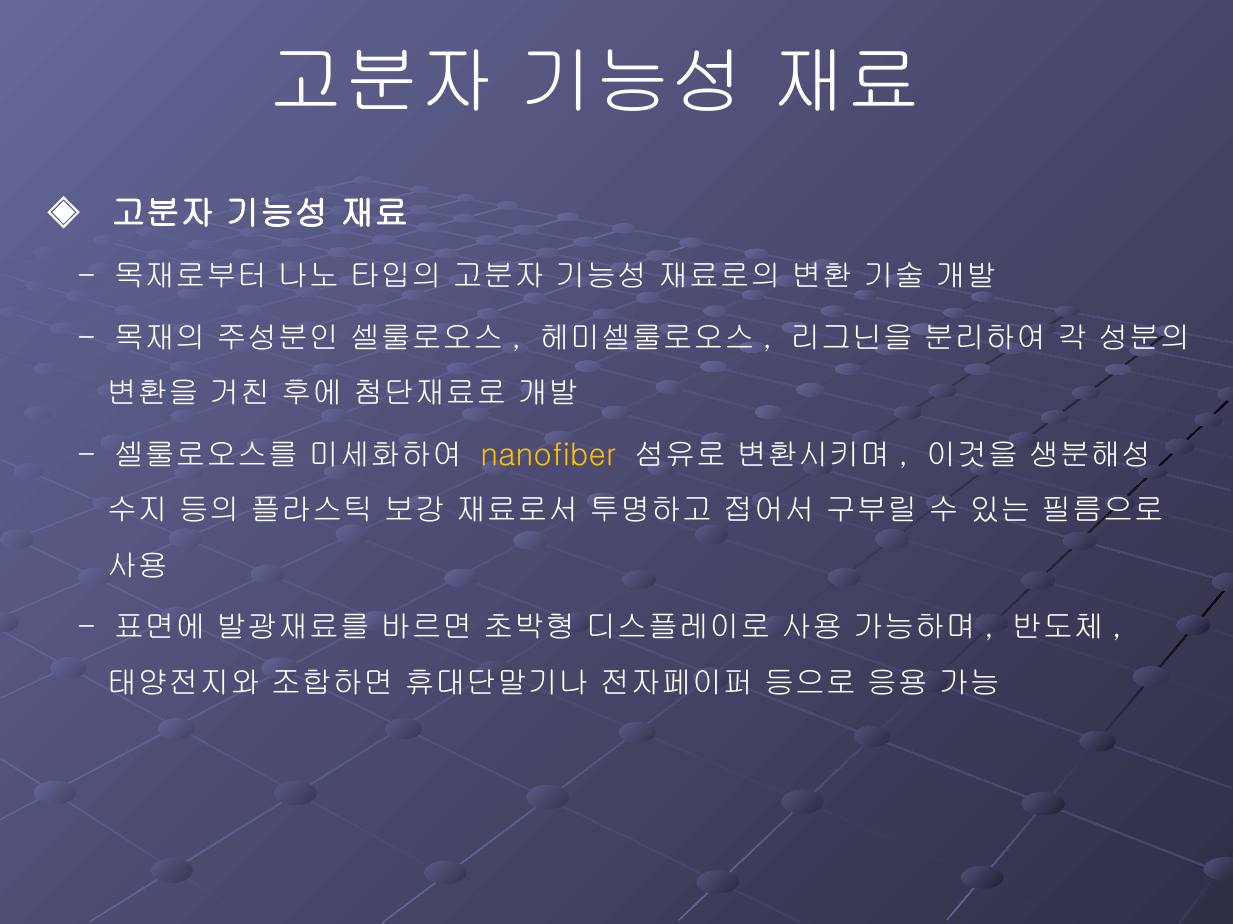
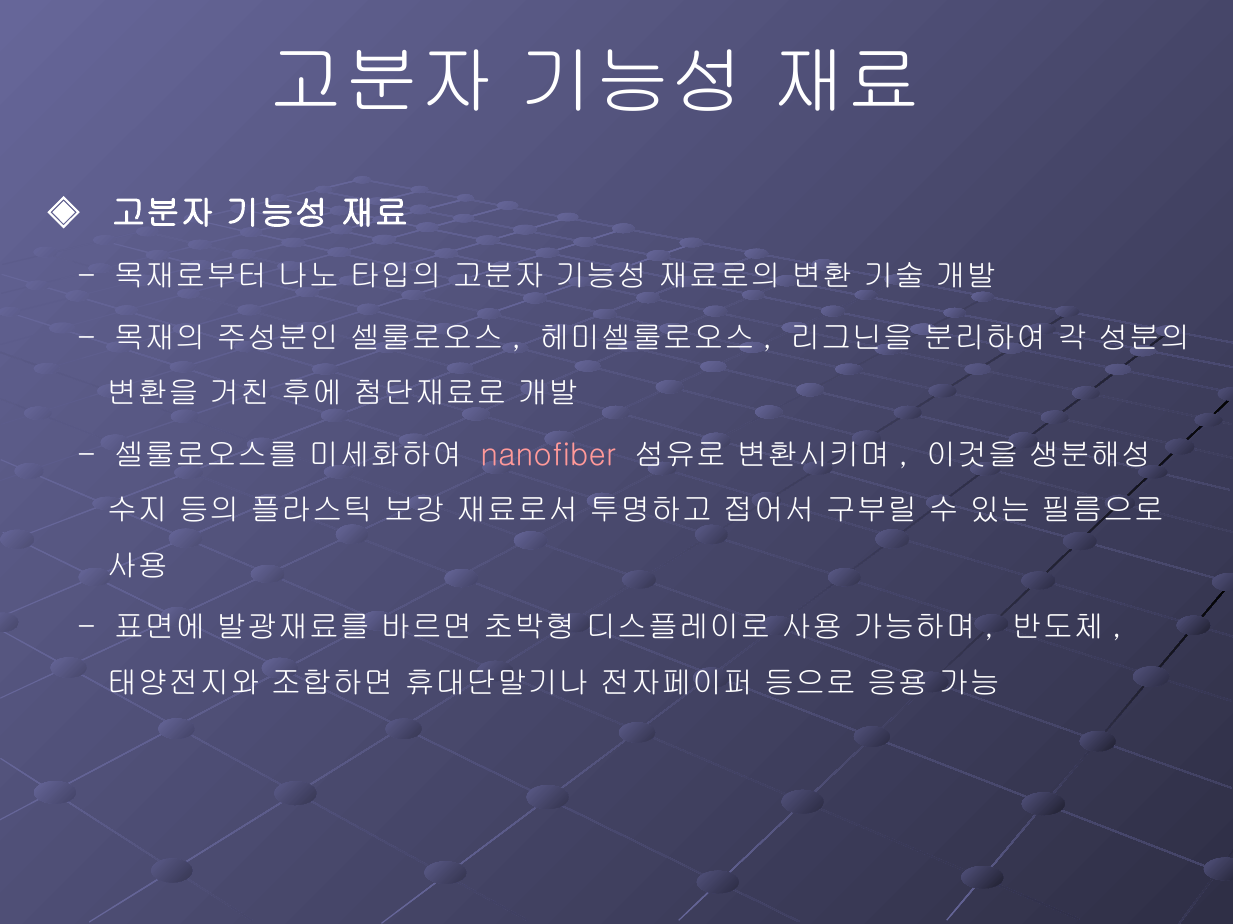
nanofiber colour: yellow -> pink (548, 456)
